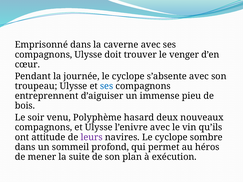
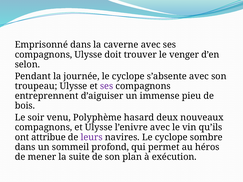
cœur: cœur -> selon (27, 65)
ses colour: blue -> purple (107, 86)
attitude: attitude -> attribue (49, 137)
